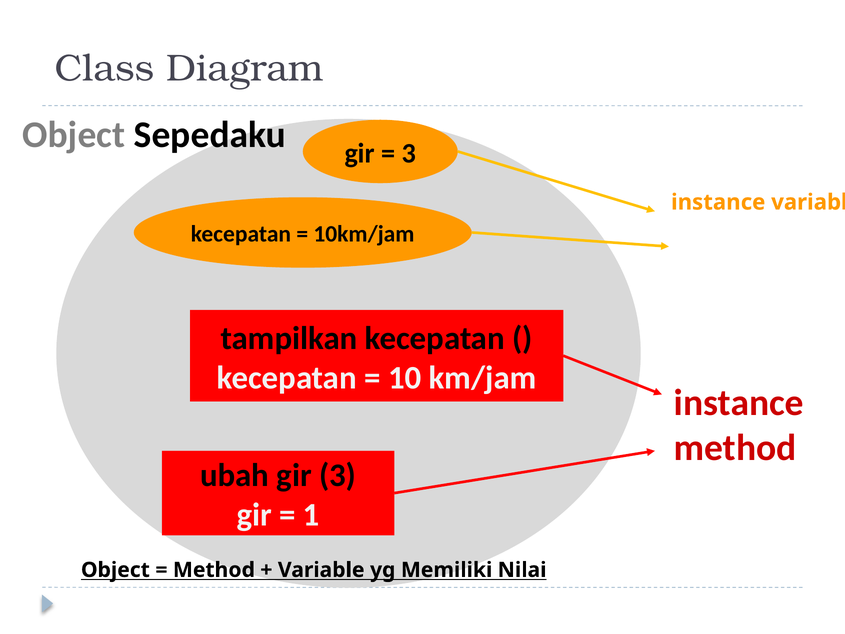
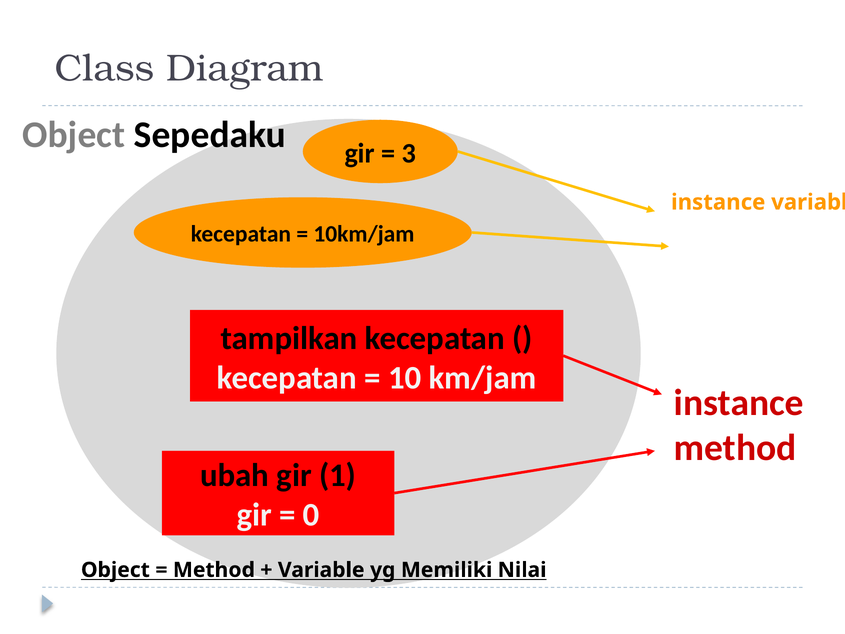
gir 3: 3 -> 1 (338, 475)
1: 1 -> 0 (311, 515)
